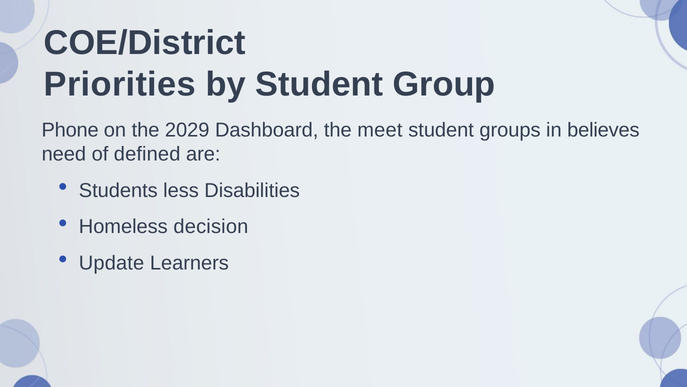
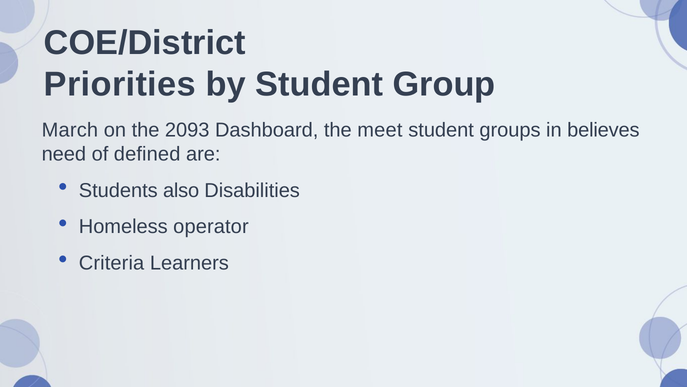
Phone: Phone -> March (70, 130)
2029: 2029 -> 2093 (187, 130)
less: less -> also (181, 190)
decision: decision -> operator (211, 226)
Update: Update -> Criteria (112, 263)
